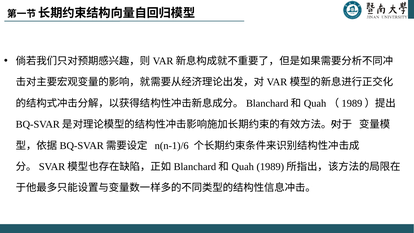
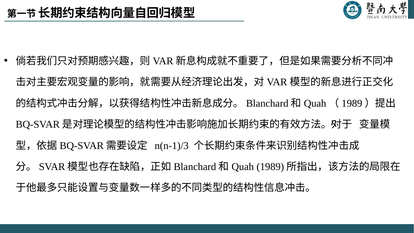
n(n-1)/6: n(n-1)/6 -> n(n-1)/3 (172, 146)
